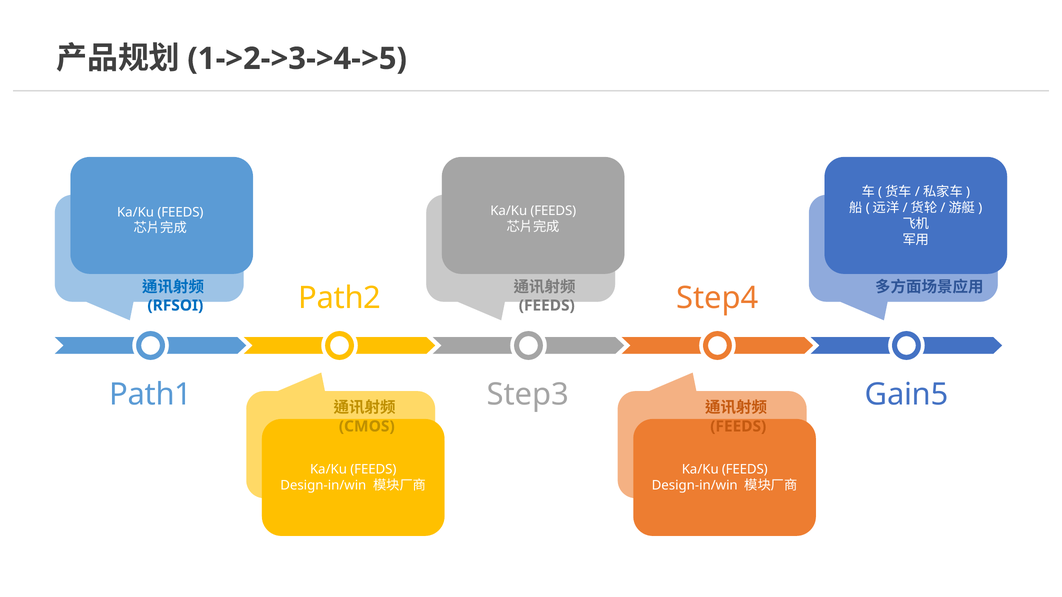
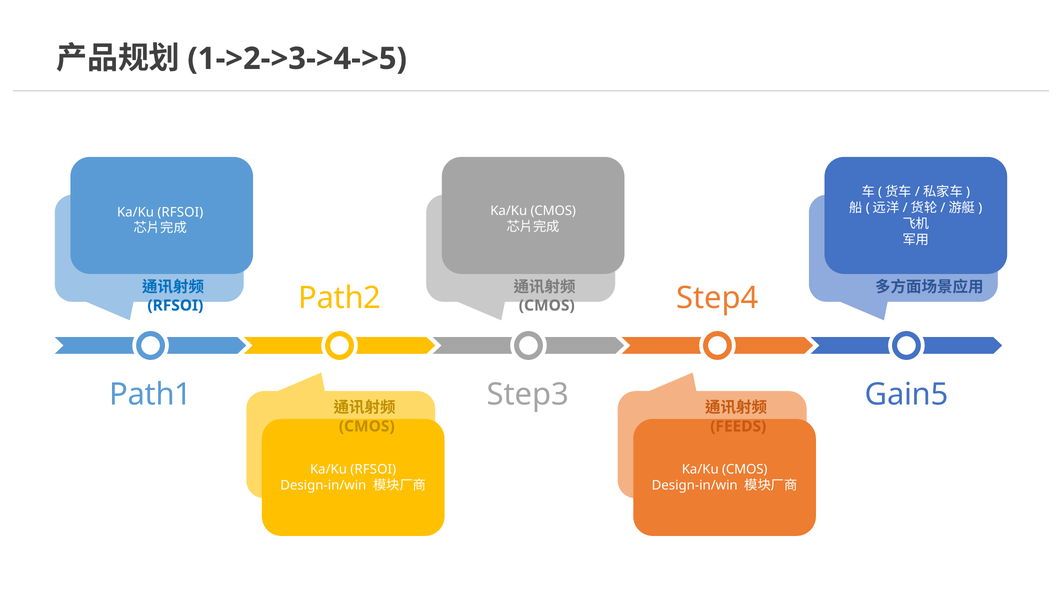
FEEDS: FEEDS -> CMOS (553, 211)
FEEDS: FEEDS -> RFSOI (180, 212)
FEEDS: FEEDS -> CMOS (547, 306)
FEEDS: FEEDS -> RFSOI (373, 470)
FEEDS: FEEDS -> CMOS (745, 470)
